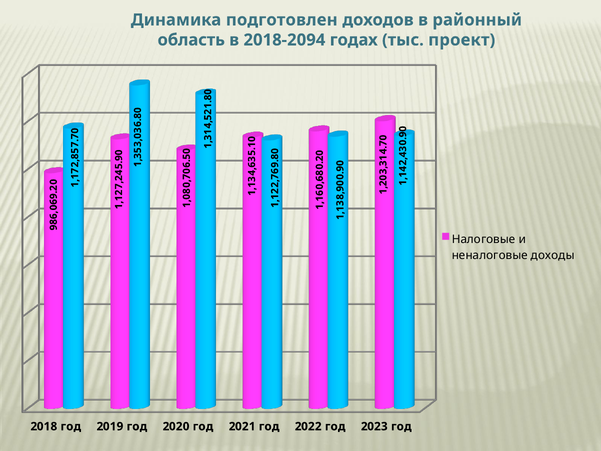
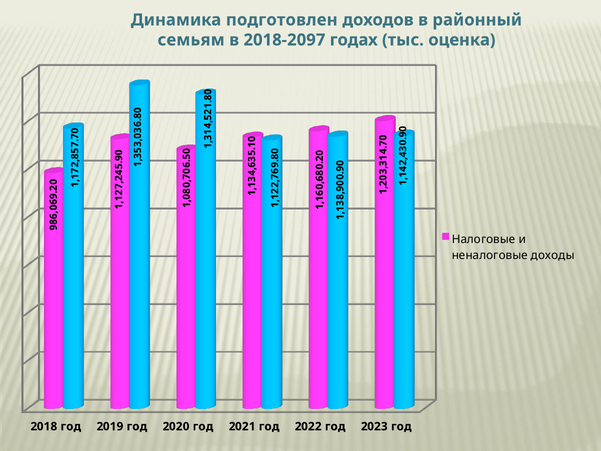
область: область -> семьям (191, 40)
2018-2094: 2018-2094 -> 2018-2097 (284, 40)
проект: проект -> оценка (462, 40)
